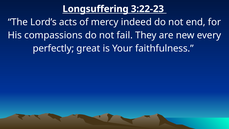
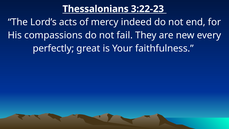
Longsuffering: Longsuffering -> Thessalonians (96, 9)
